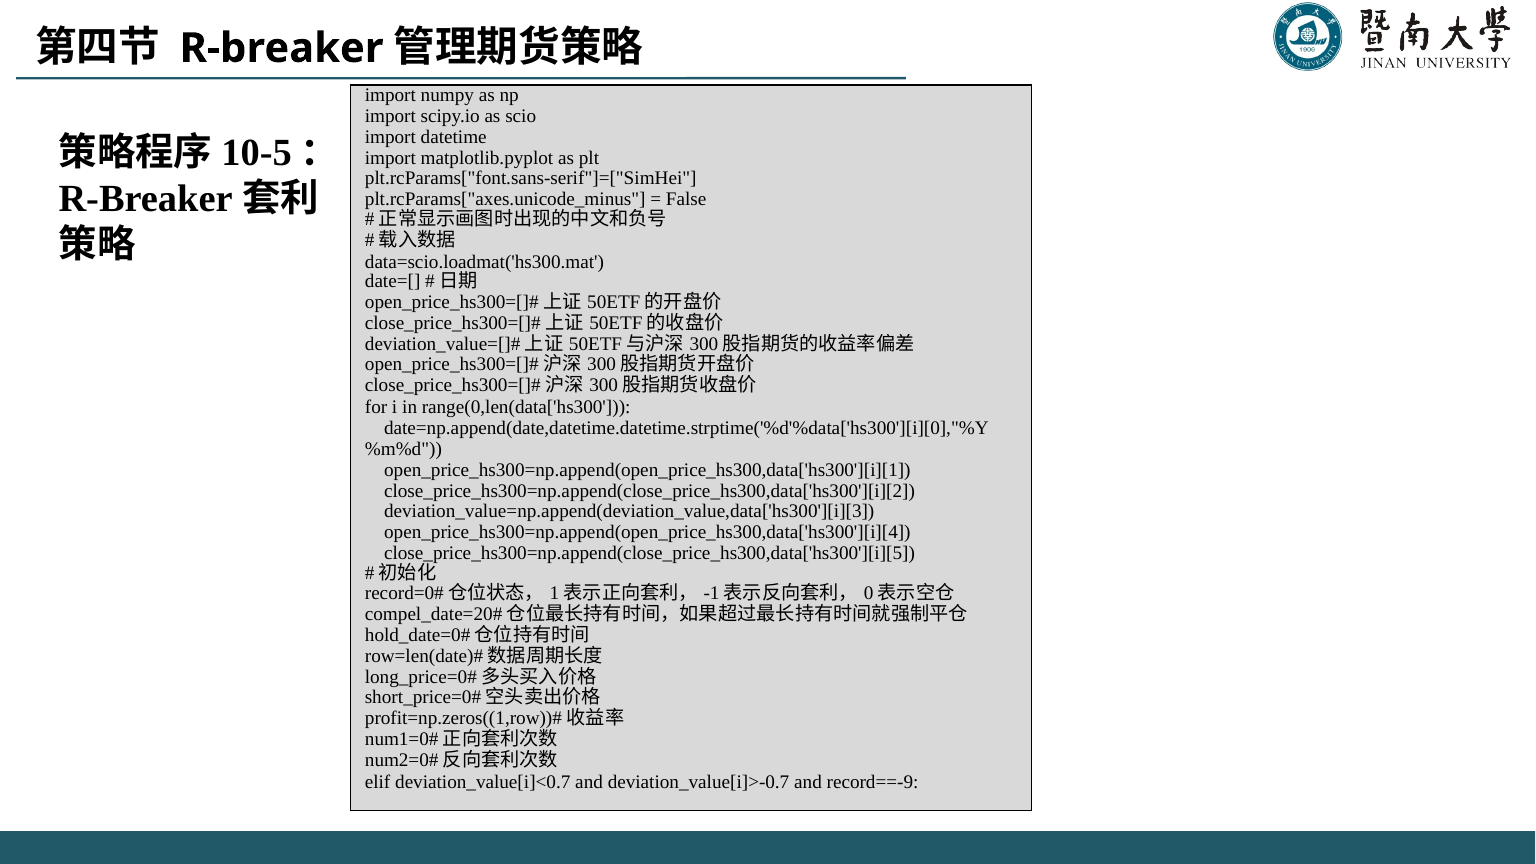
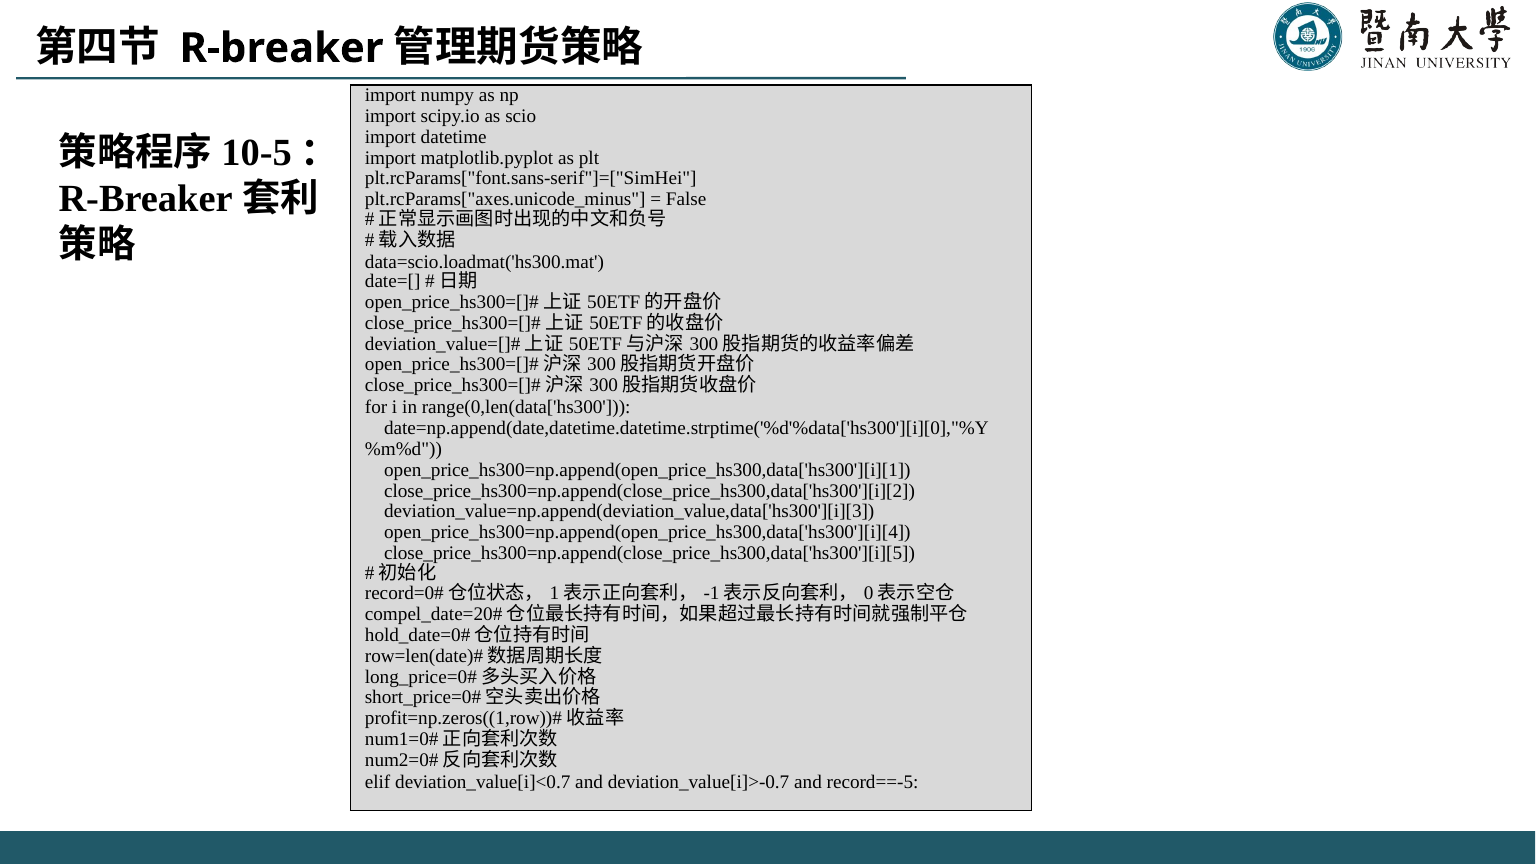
record==-9: record==-9 -> record==-5 (873, 783)
